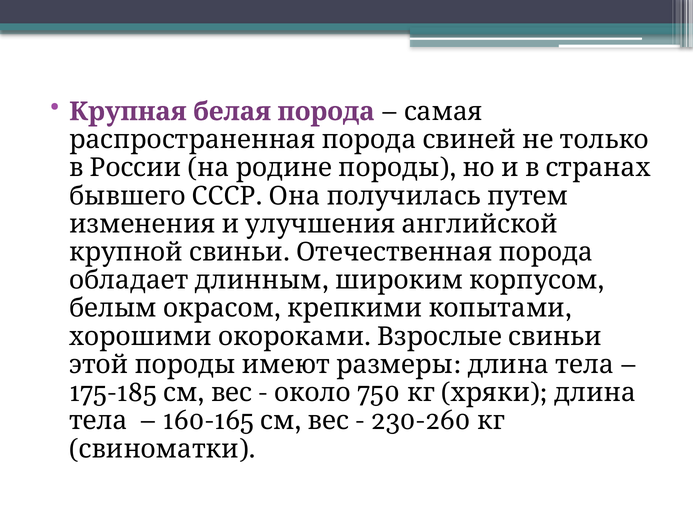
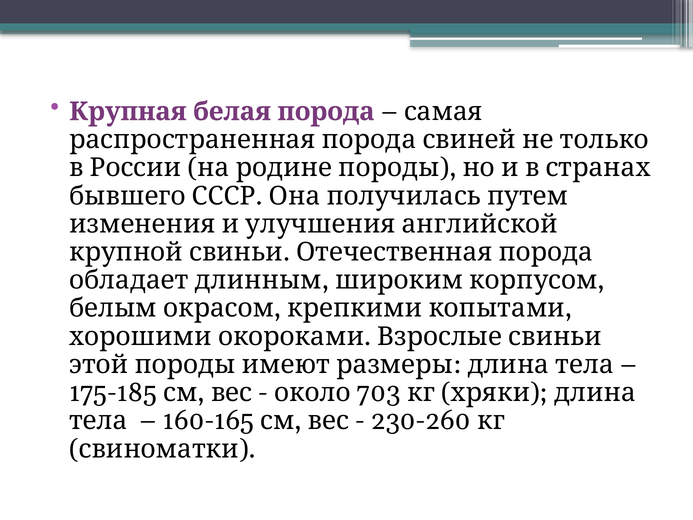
750: 750 -> 703 (379, 393)
